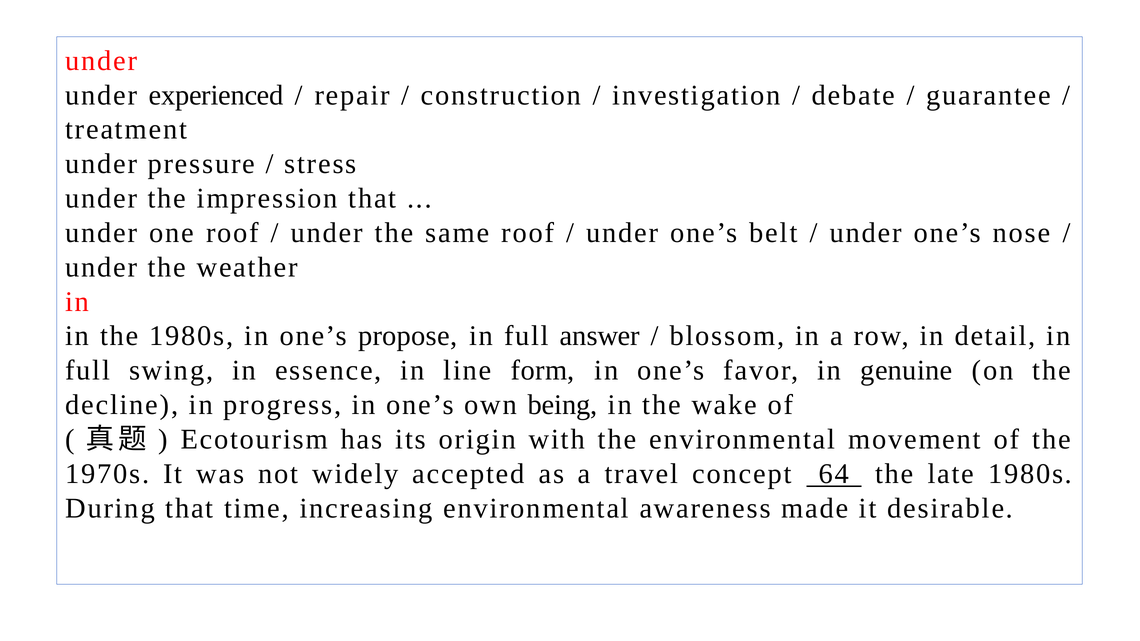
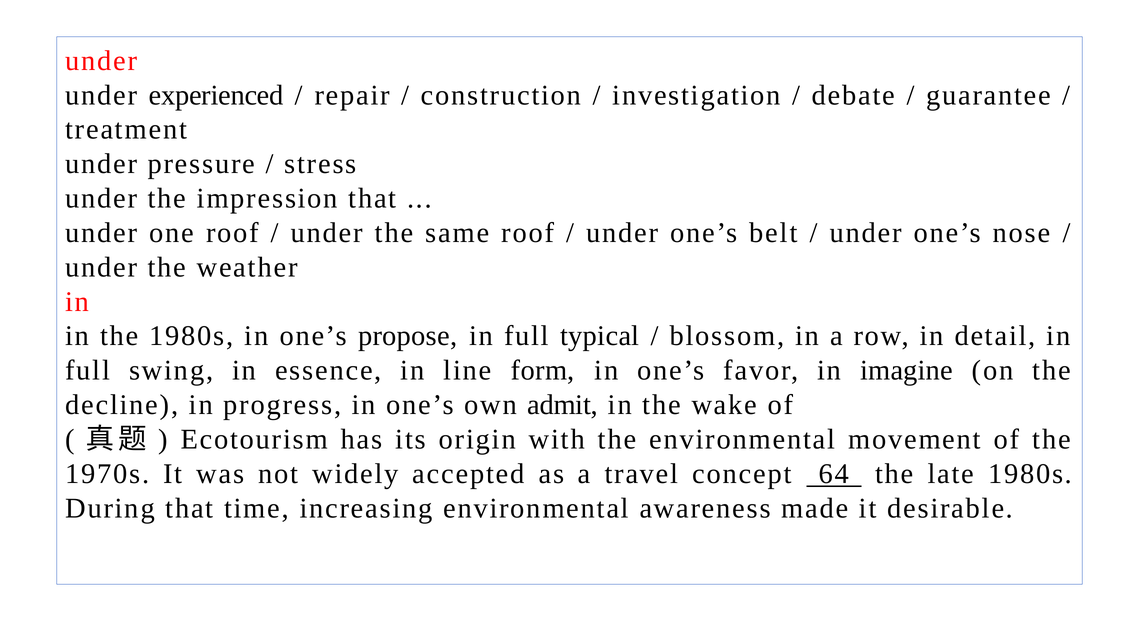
answer: answer -> typical (600, 336)
genuine: genuine -> imagine (906, 371)
being: being -> admit (563, 405)
